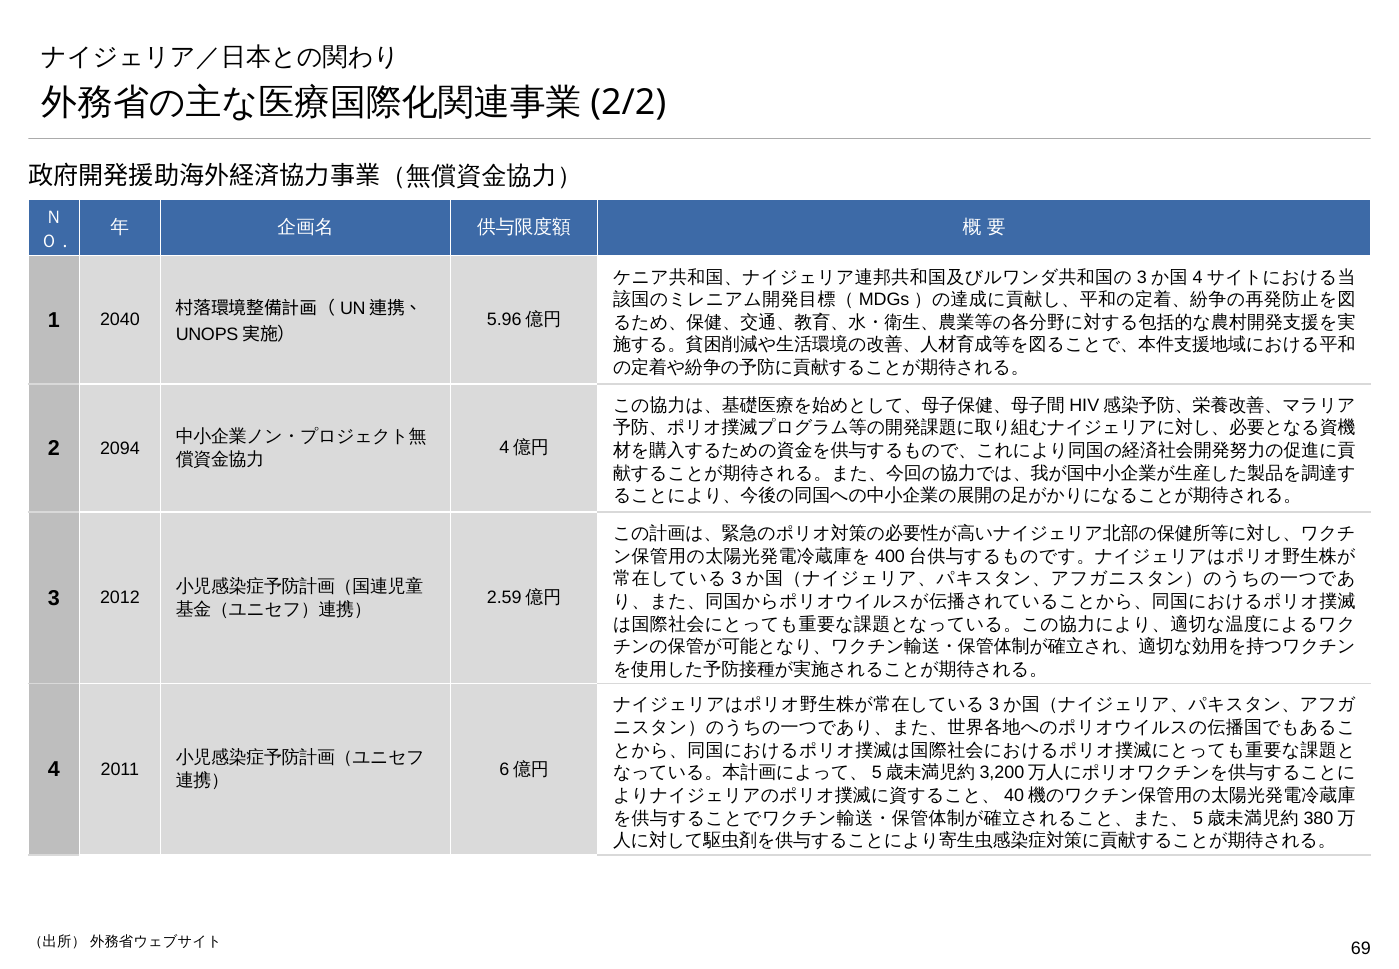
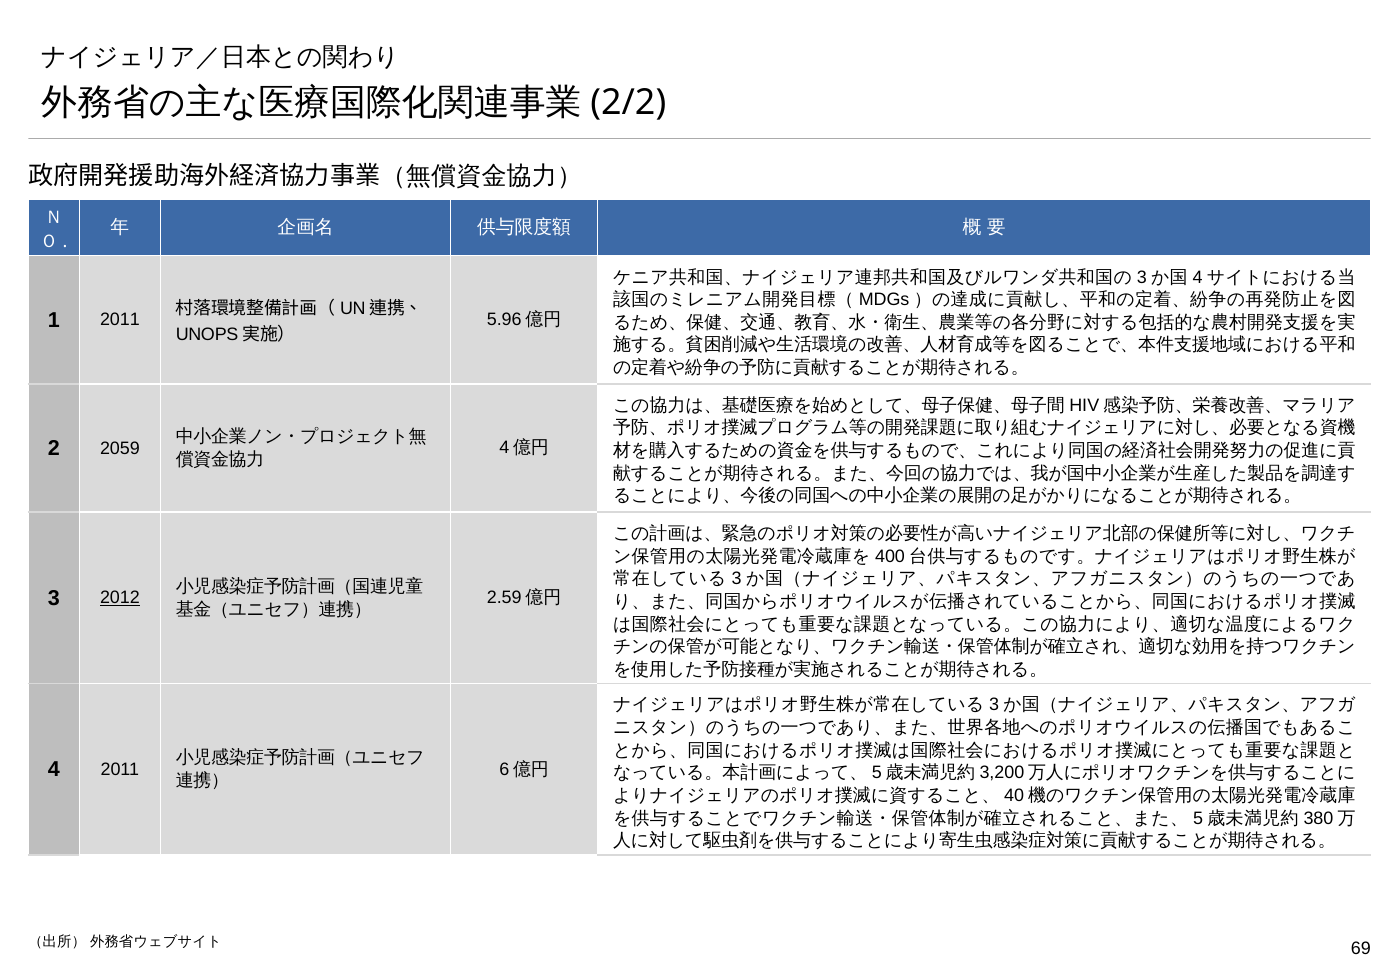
1 2040: 2040 -> 2011 (120, 320)
2094: 2094 -> 2059 (120, 448)
2012 underline: none -> present (120, 598)
